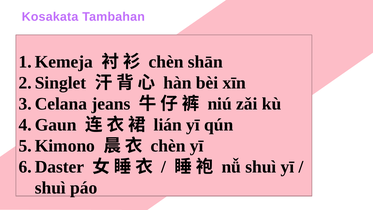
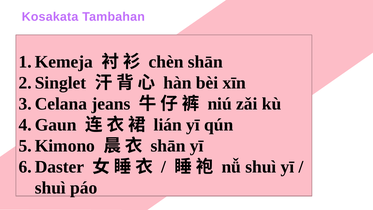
chèn: chèn -> shān (168, 146)
